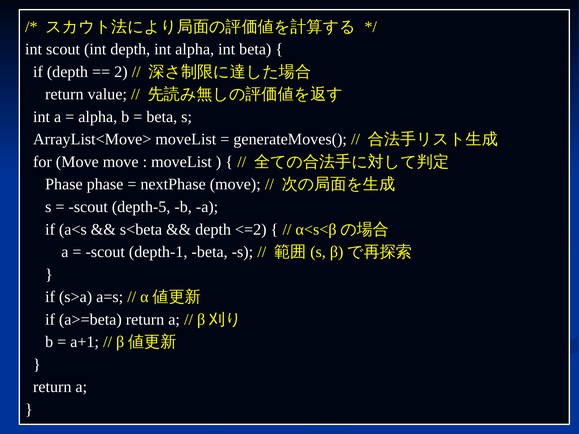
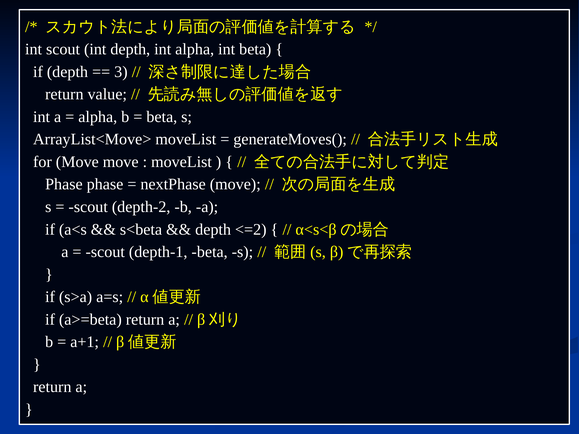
2: 2 -> 3 (121, 72)
depth-5: depth-5 -> depth-2 (141, 207)
